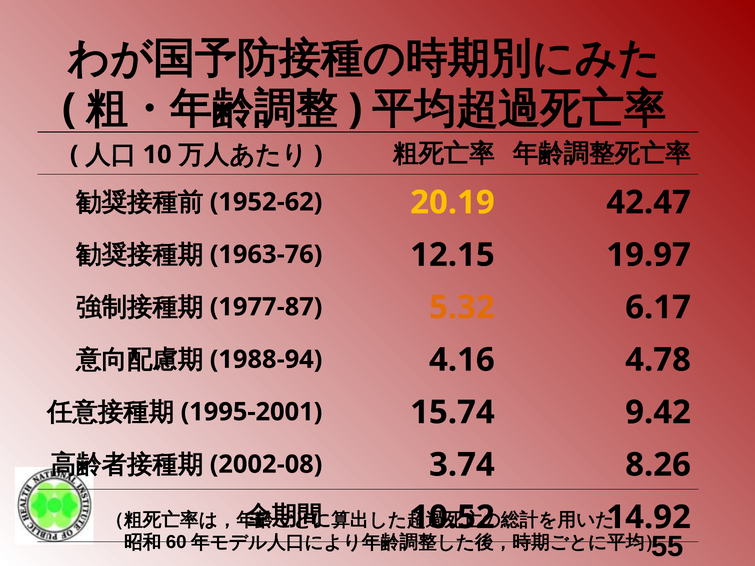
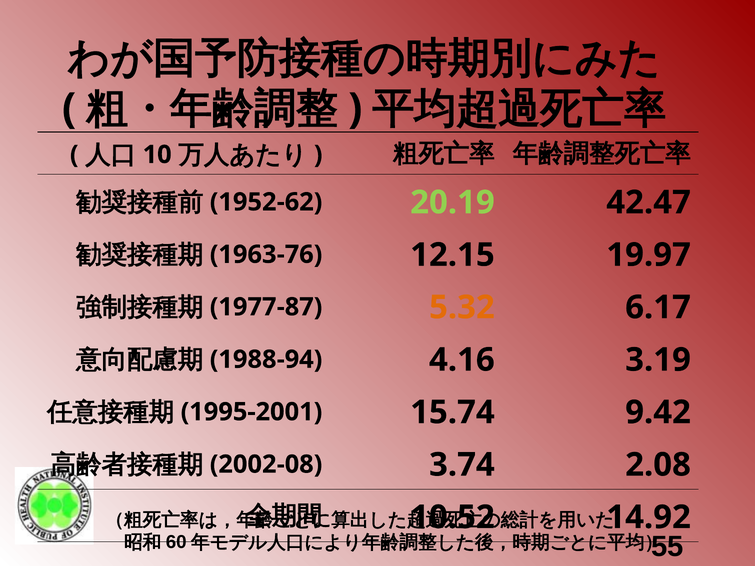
20.19 colour: yellow -> light green (452, 203)
4.78: 4.78 -> 3.19 (658, 360)
8.26: 8.26 -> 2.08 (658, 465)
